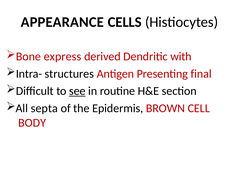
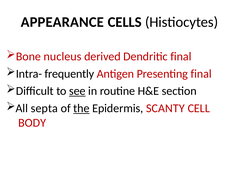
express: express -> nucleus (63, 56)
Dendritic with: with -> final (181, 56)
structures: structures -> frequently (69, 73)
the underline: none -> present (81, 108)
BROWN: BROWN -> SCANTY (165, 108)
